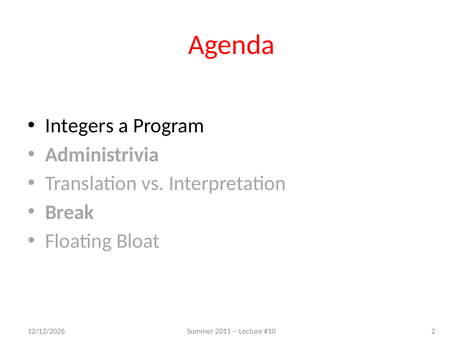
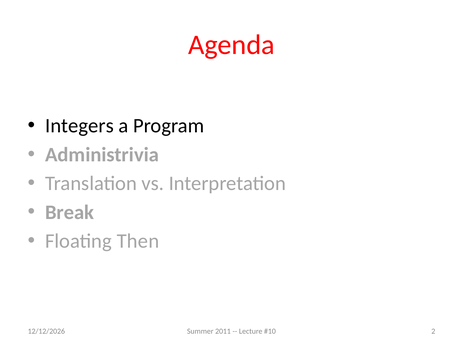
Bloat: Bloat -> Then (138, 241)
